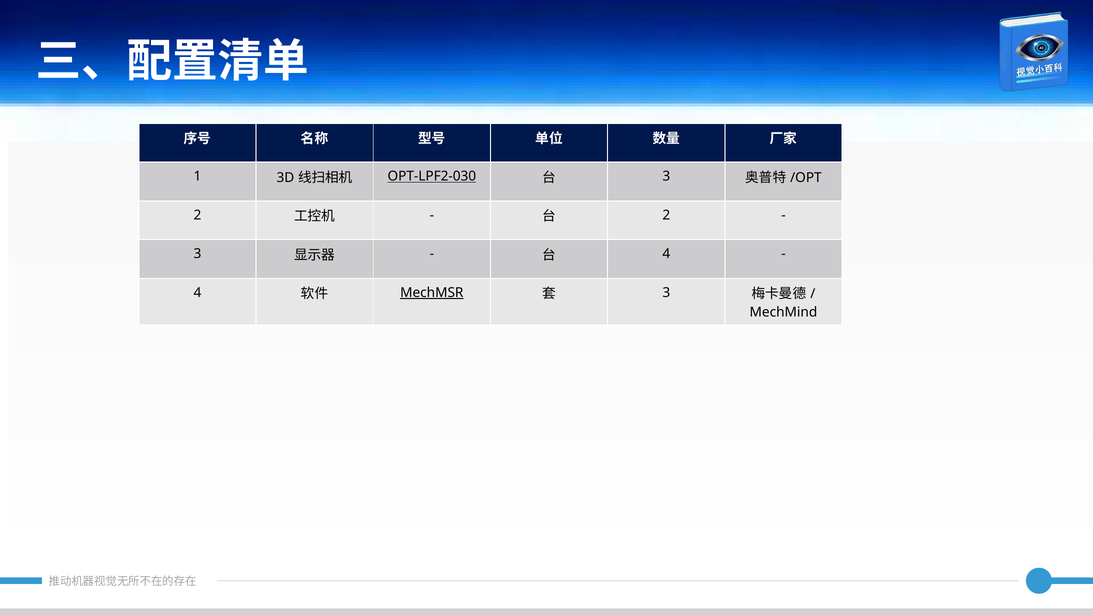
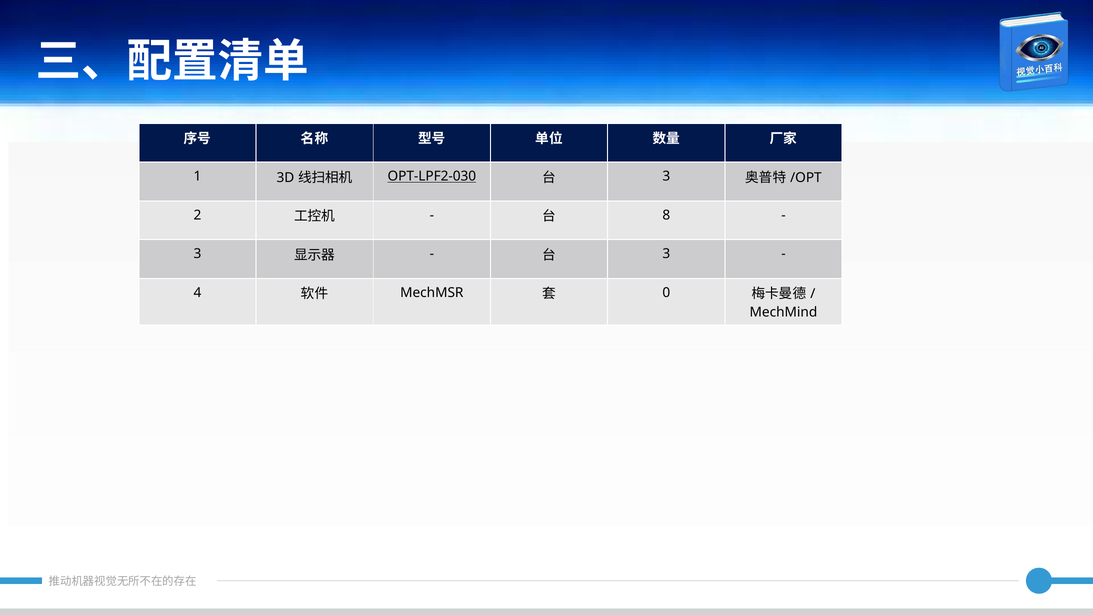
2: 2 -> 8 (666, 215)
4: 4 -> 3 (666, 254)
MechMSR underline: present -> none (432, 293)
3: 3 -> 0 (666, 293)
